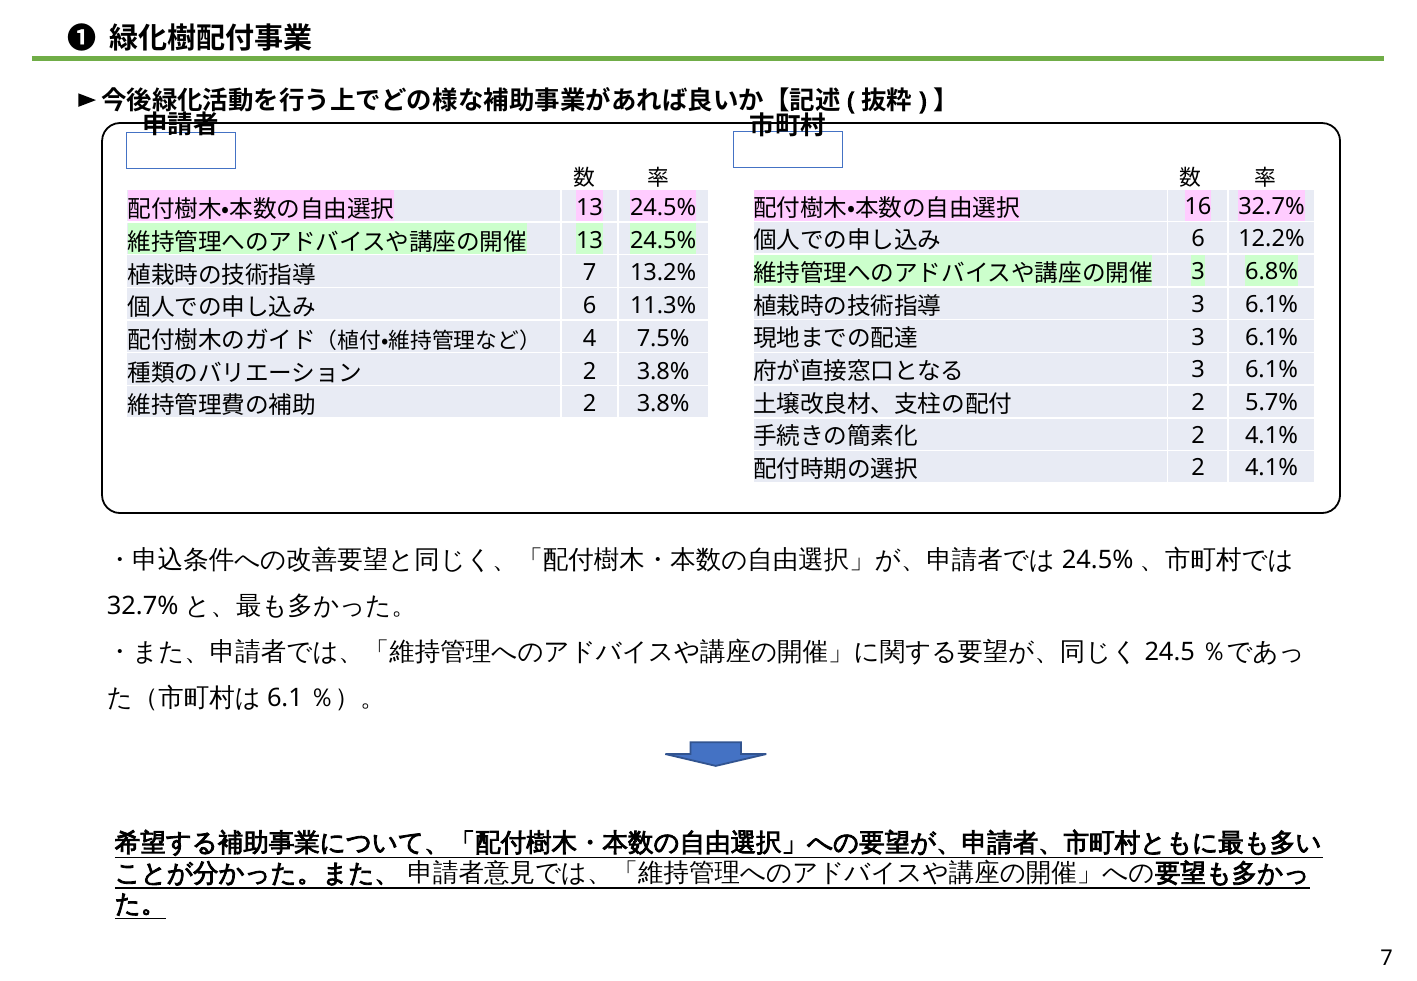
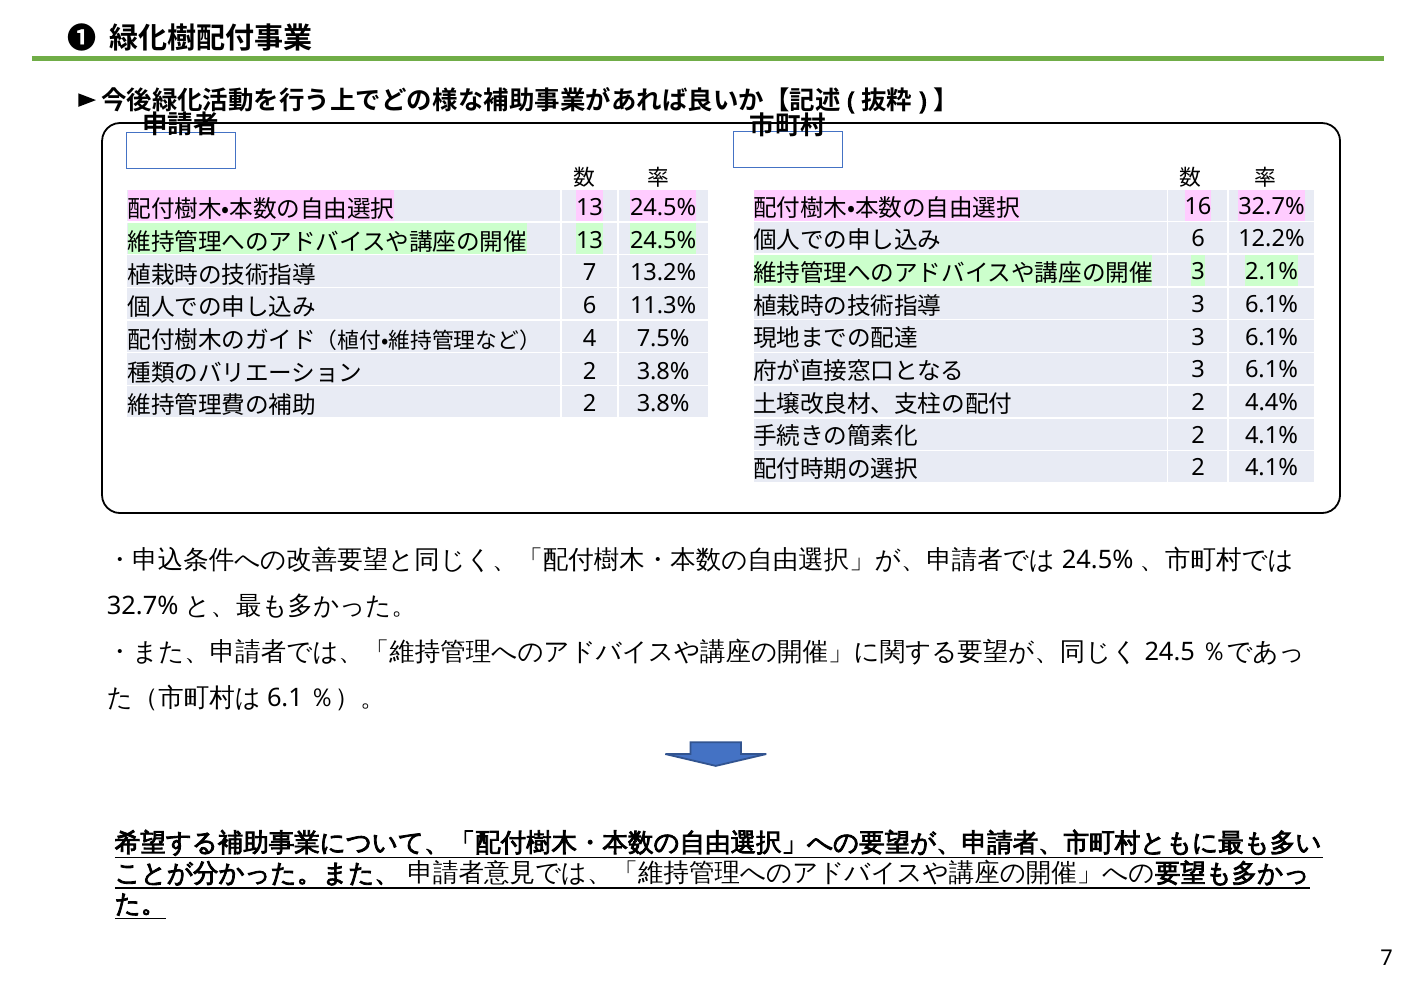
6.8%: 6.8% -> 2.1% (1272, 272)
5.7%: 5.7% -> 4.4% (1272, 403)
